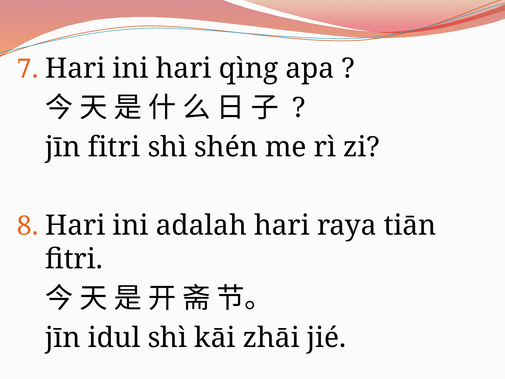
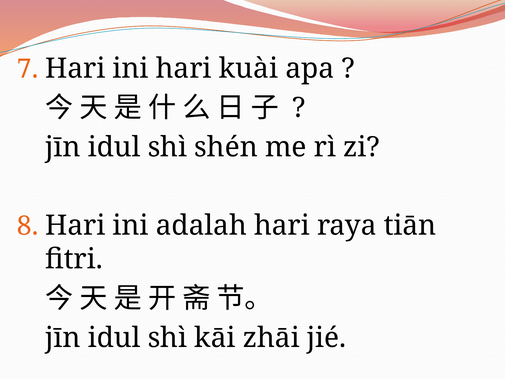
qìng: qìng -> kuài (248, 69)
fitri: fitri -> idul (114, 147)
